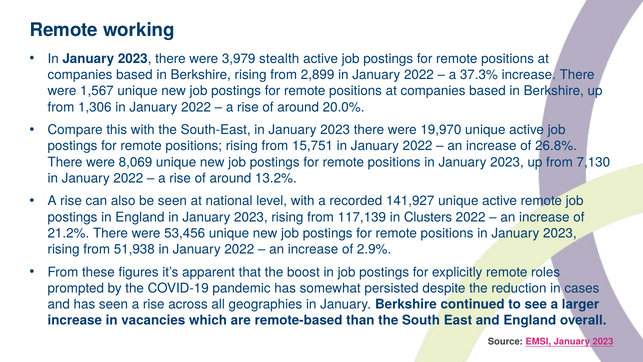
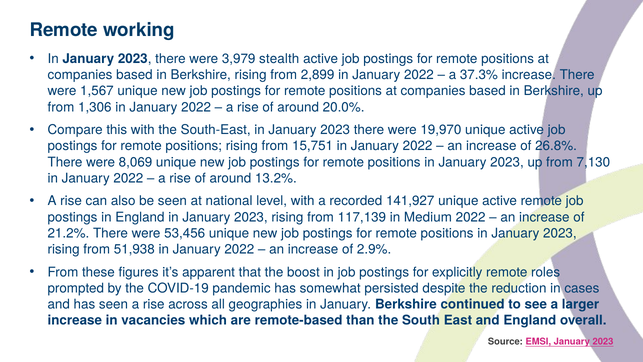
Clusters: Clusters -> Medium (428, 217)
